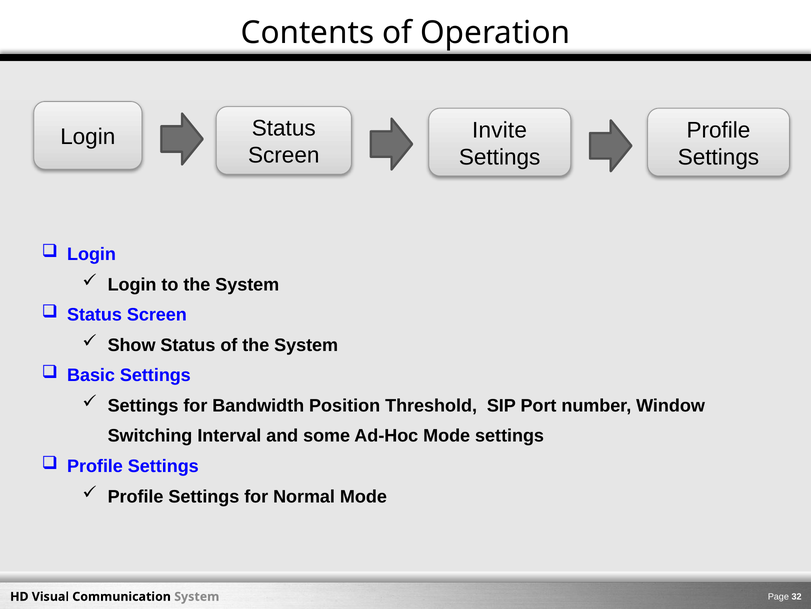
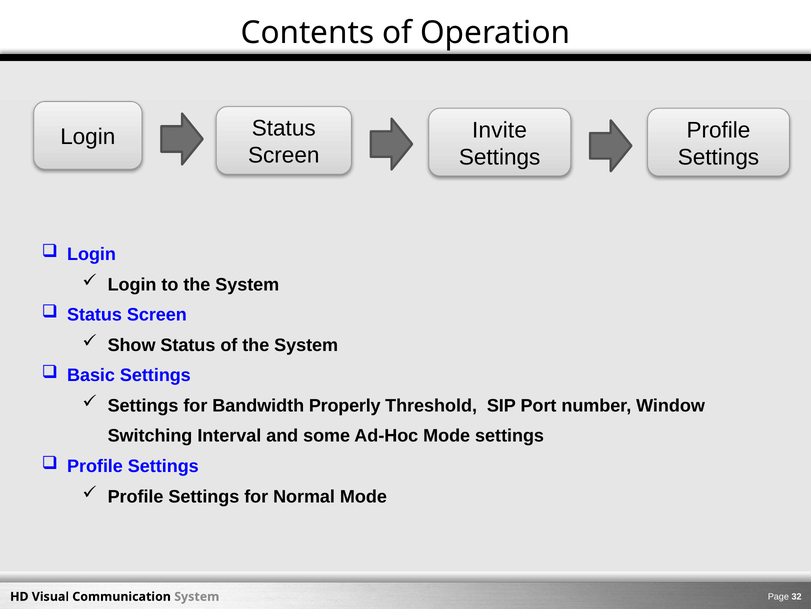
Position: Position -> Properly (345, 405)
